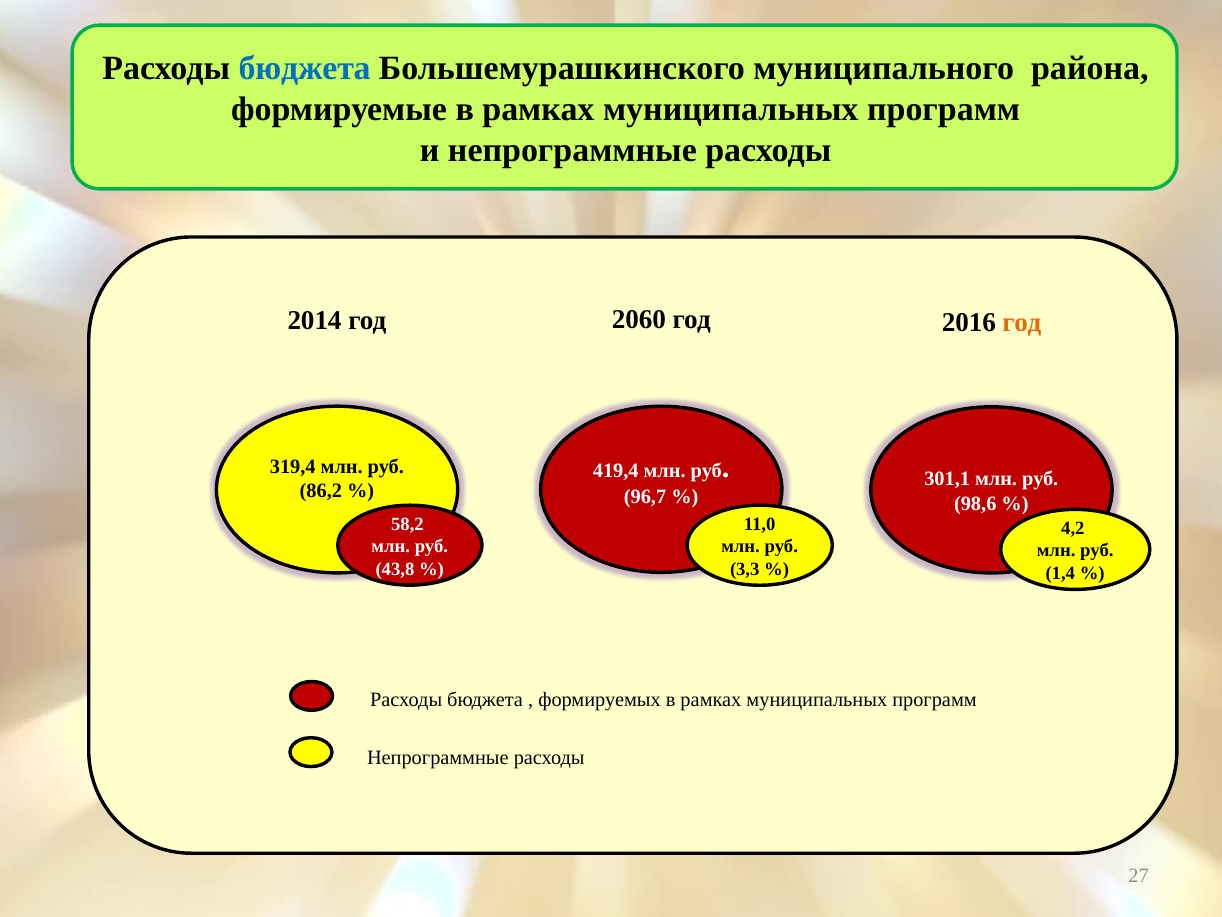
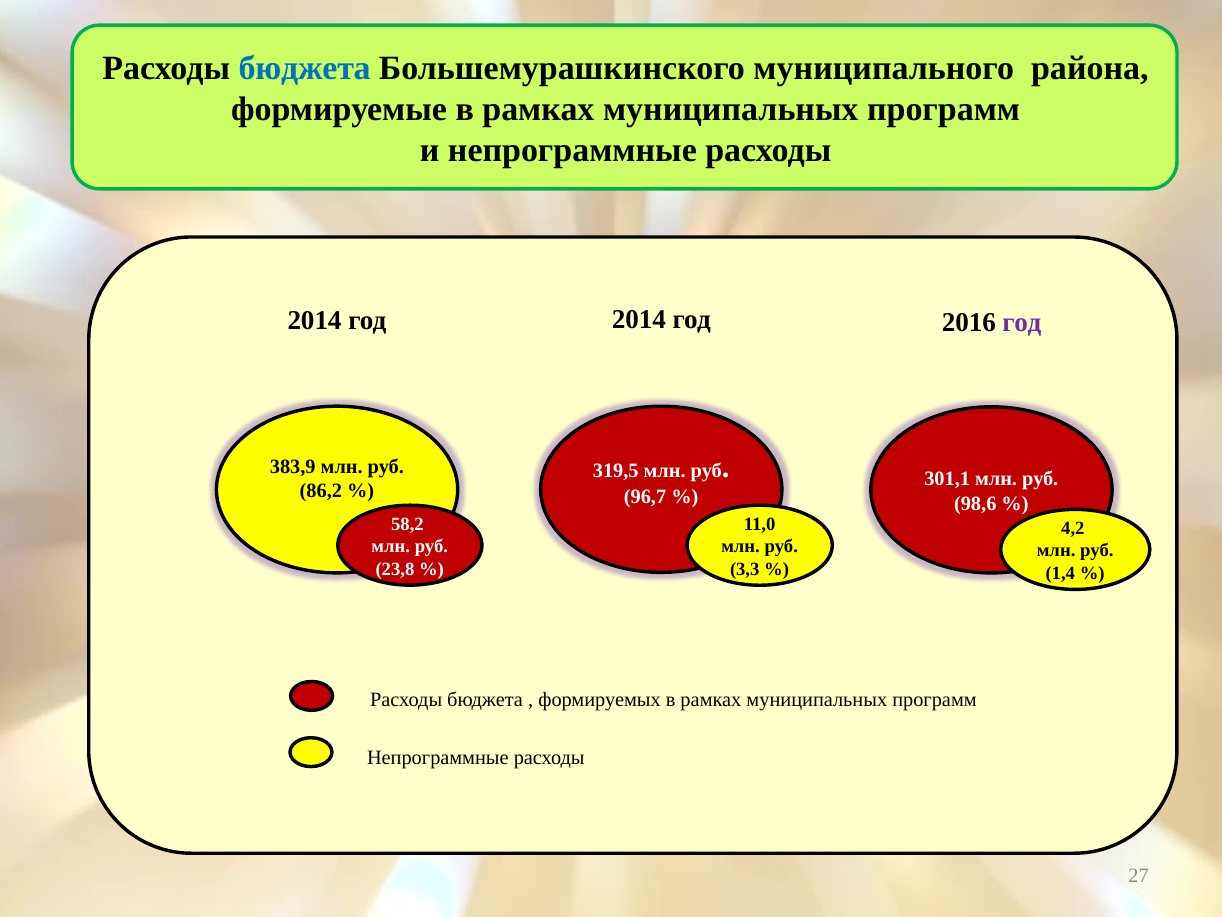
2060: 2060 -> 2014 (639, 320)
год colour: orange -> purple (1022, 323)
319,4: 319,4 -> 383,9 (293, 466)
419,4: 419,4 -> 319,5 (616, 470)
43,8: 43,8 -> 23,8 (395, 569)
